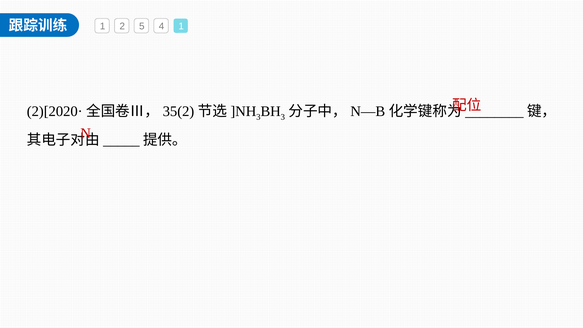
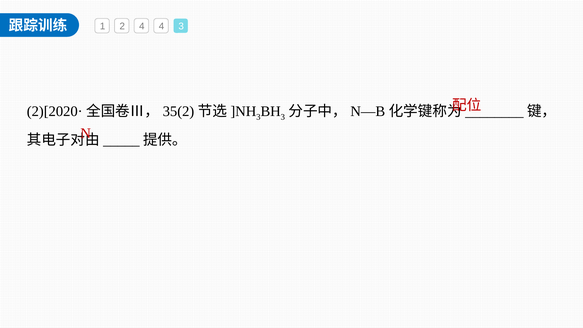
2 5: 5 -> 4 (142, 26)
4 1: 1 -> 3 (181, 26)
